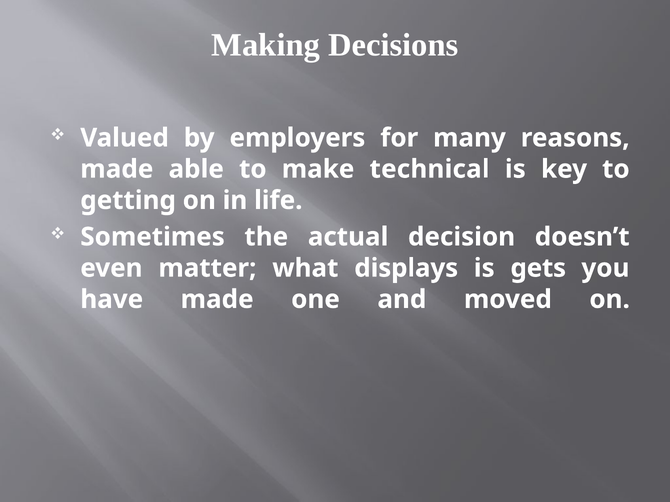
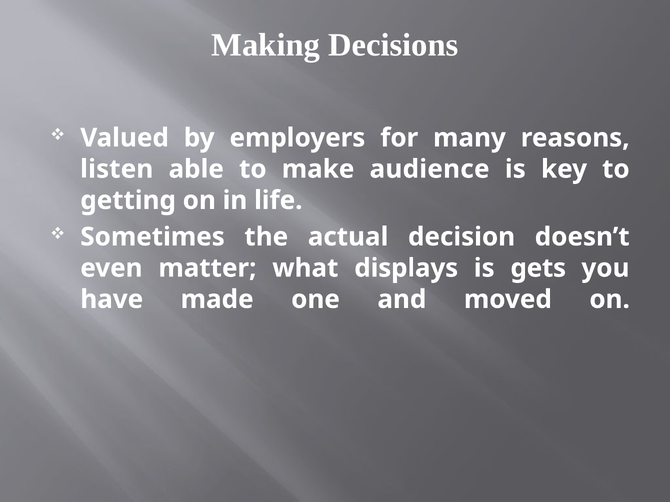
made: made -> listen (117, 169)
technical: technical -> audience (430, 169)
